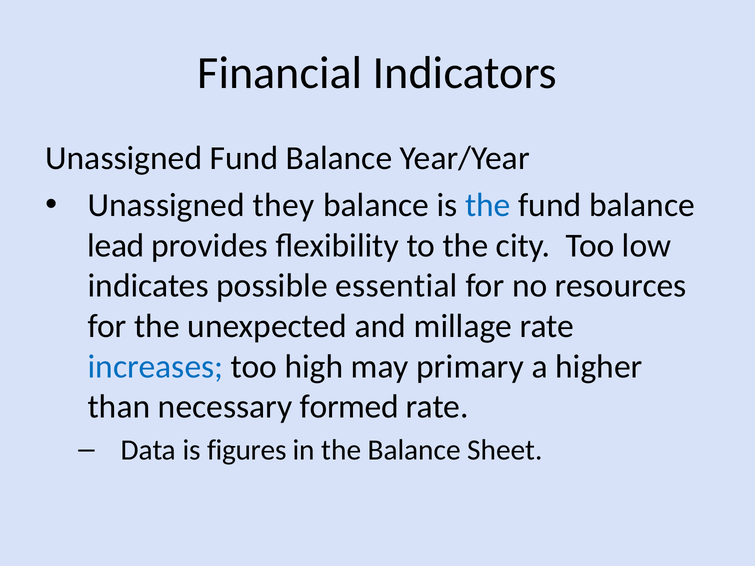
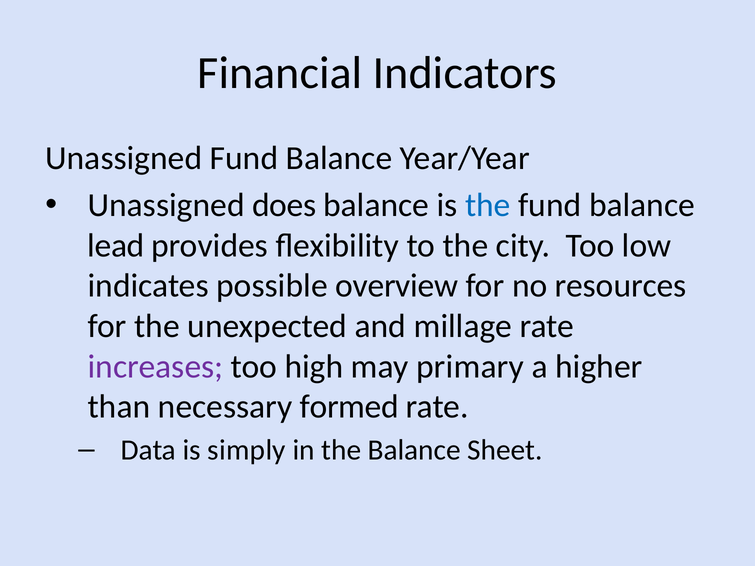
they: they -> does (284, 205)
essential: essential -> overview (397, 286)
increases colour: blue -> purple (155, 367)
figures: figures -> simply (247, 450)
